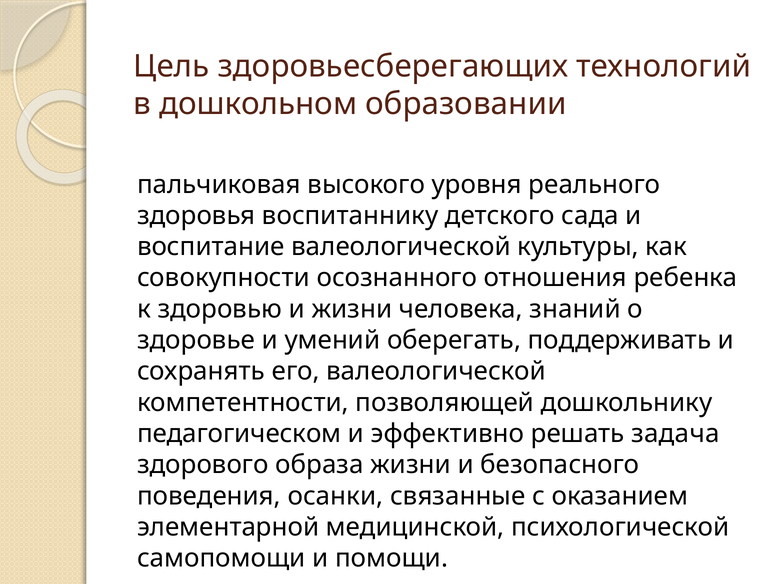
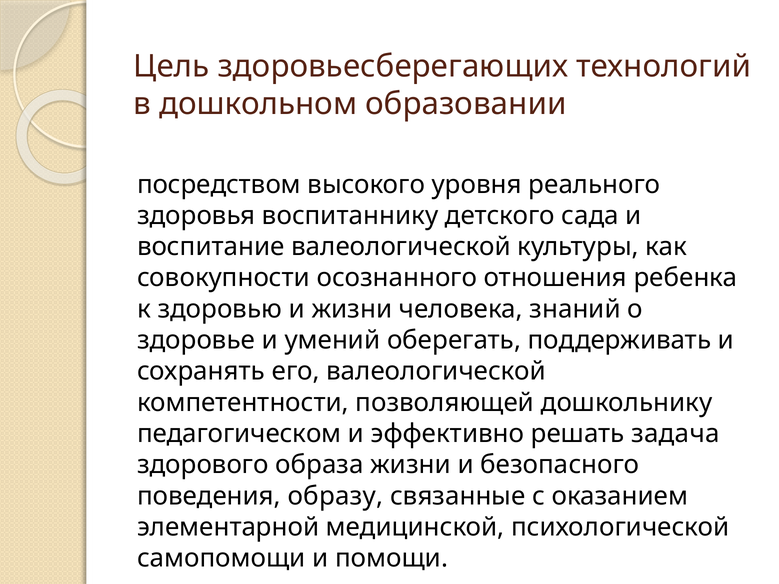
пальчиковая: пальчиковая -> посредством (219, 185)
осанки: осанки -> образу (335, 496)
